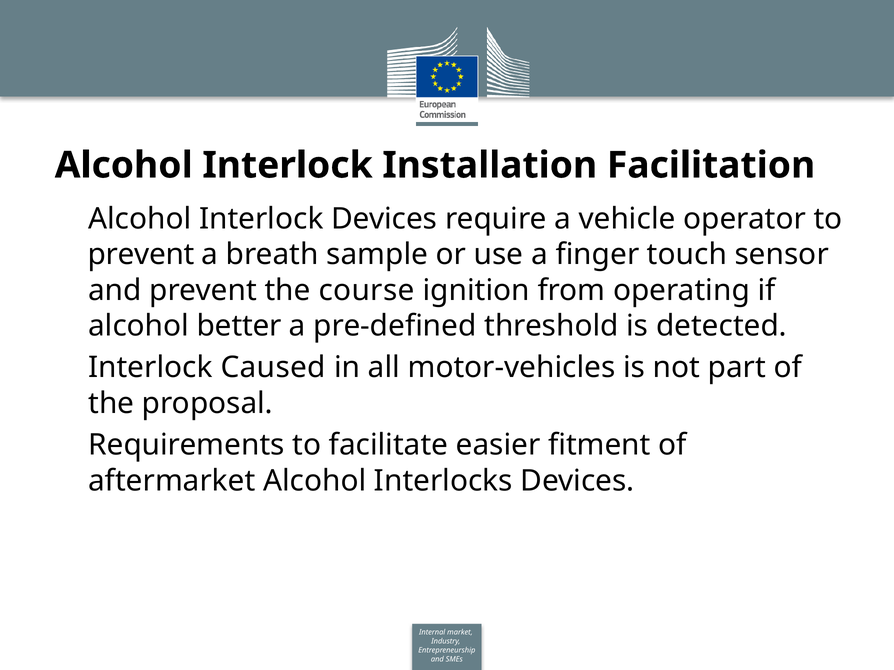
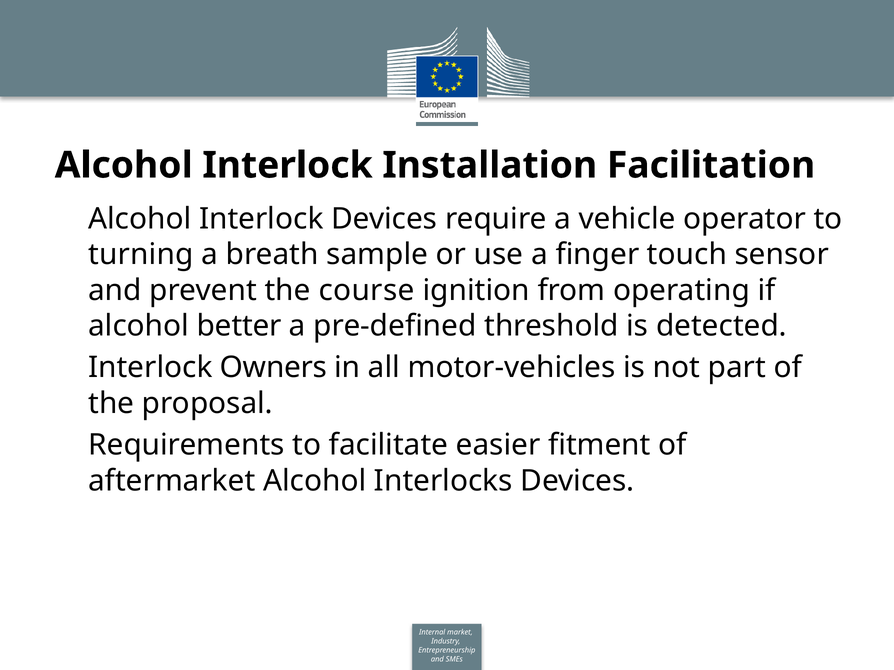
prevent: prevent -> turning (141, 255)
Caused: Caused -> Owners (273, 368)
